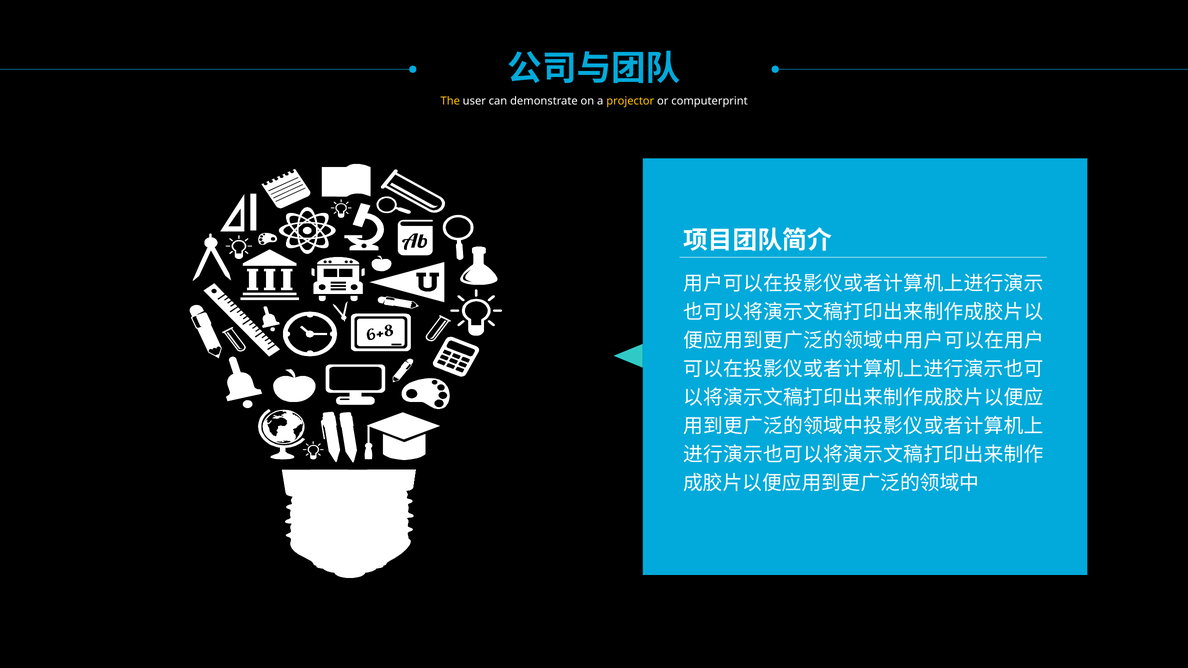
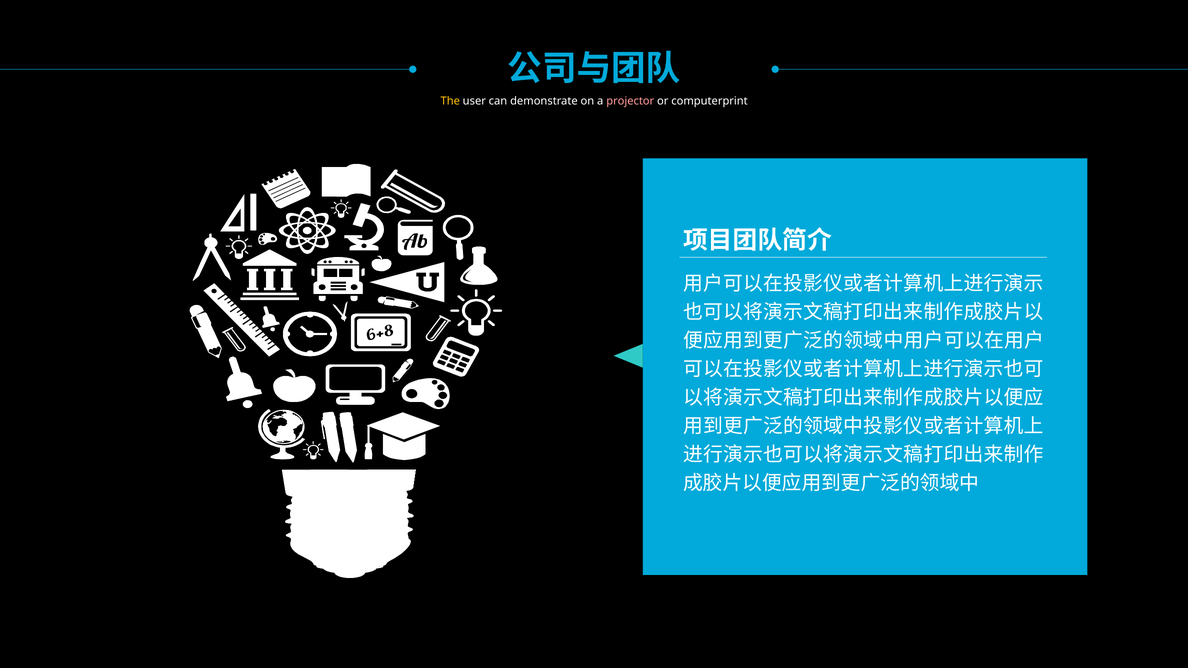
projector colour: yellow -> pink (630, 101)
